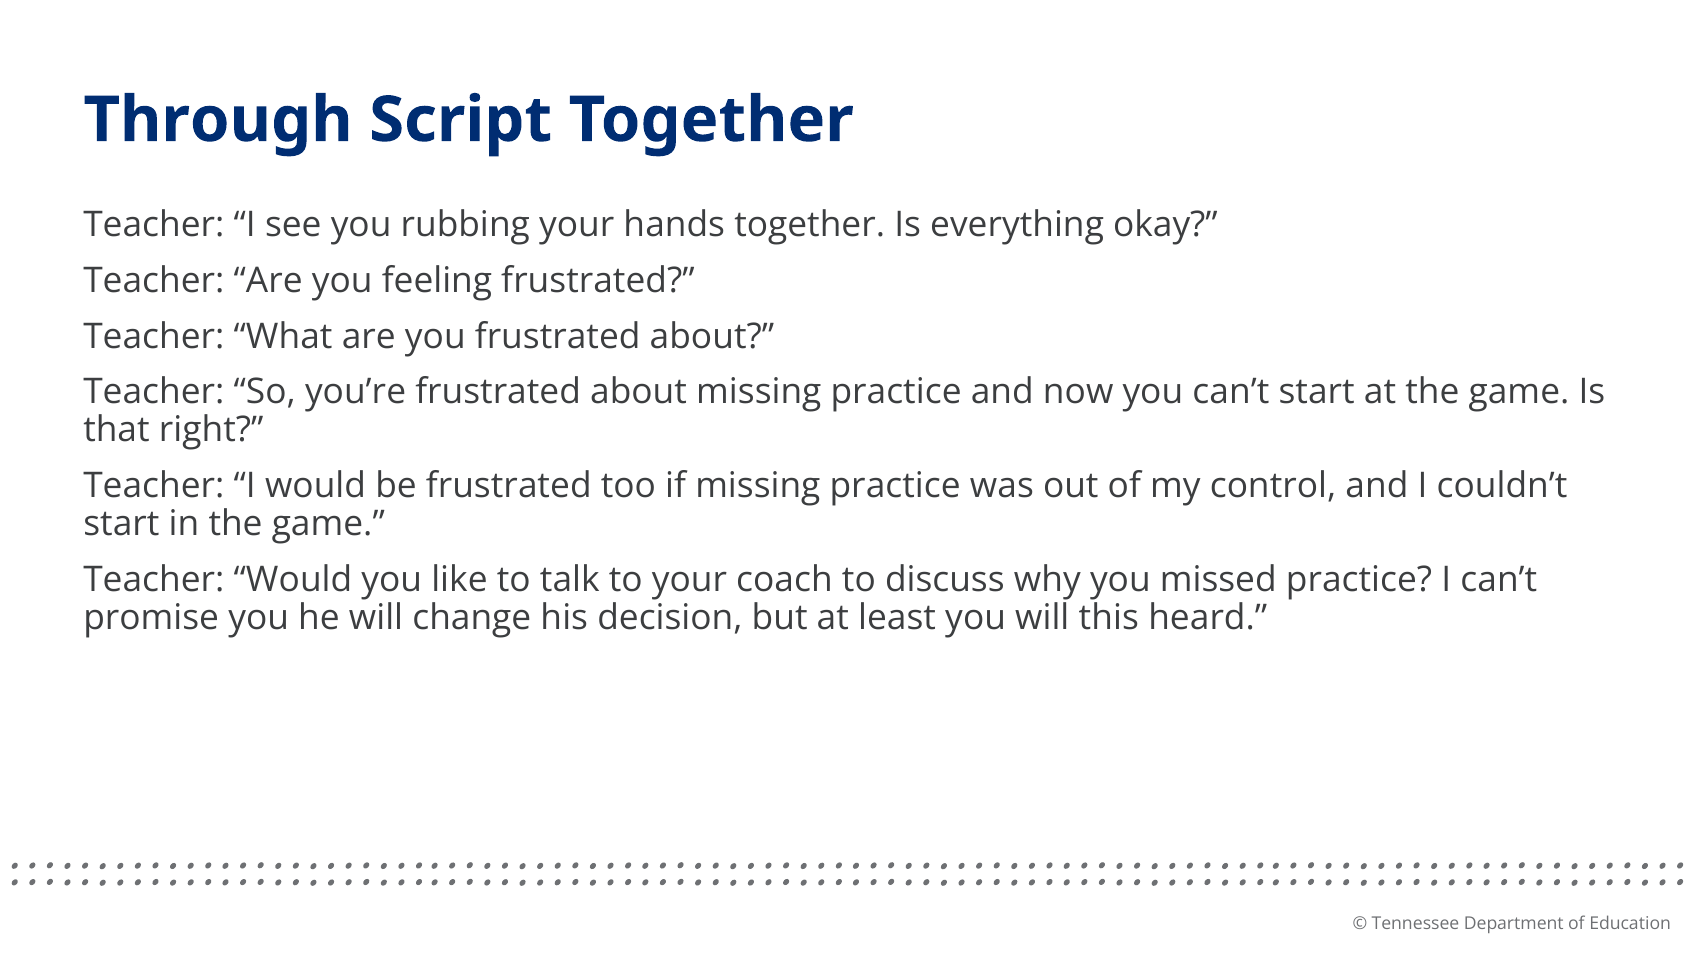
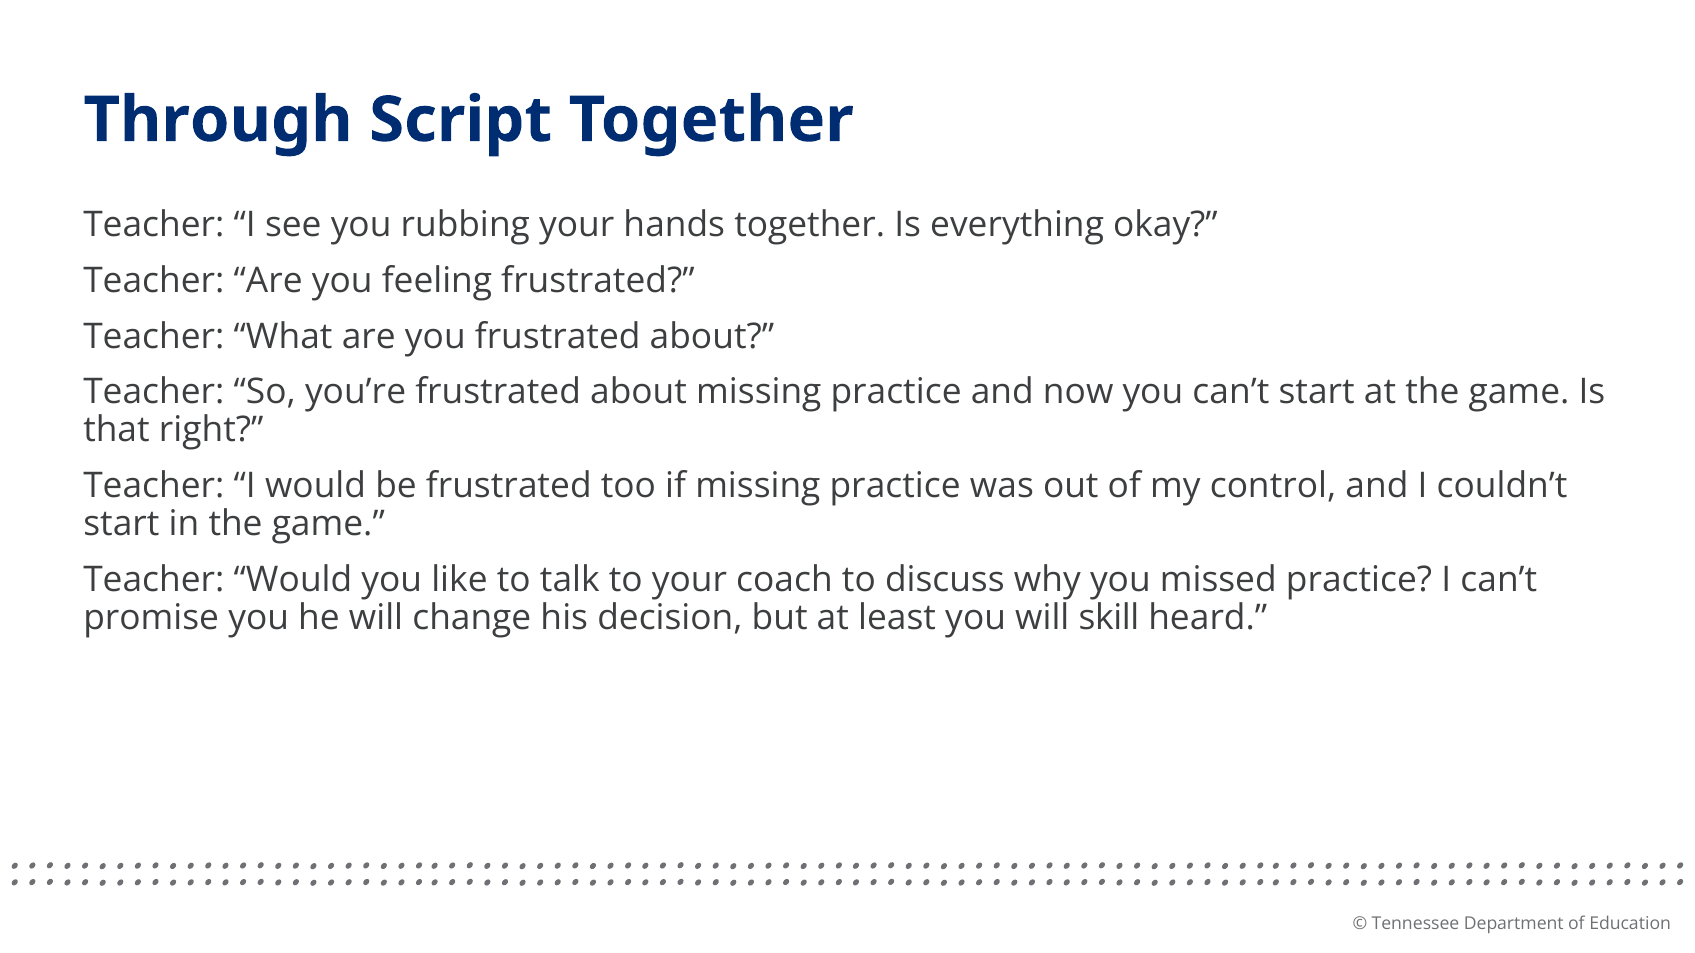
this: this -> skill (1109, 619)
